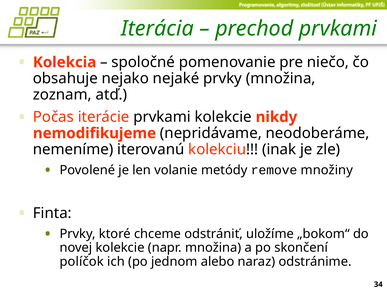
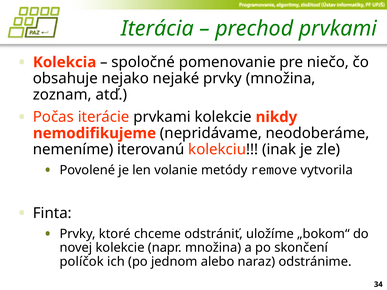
množiny: množiny -> vytvorila (327, 170)
